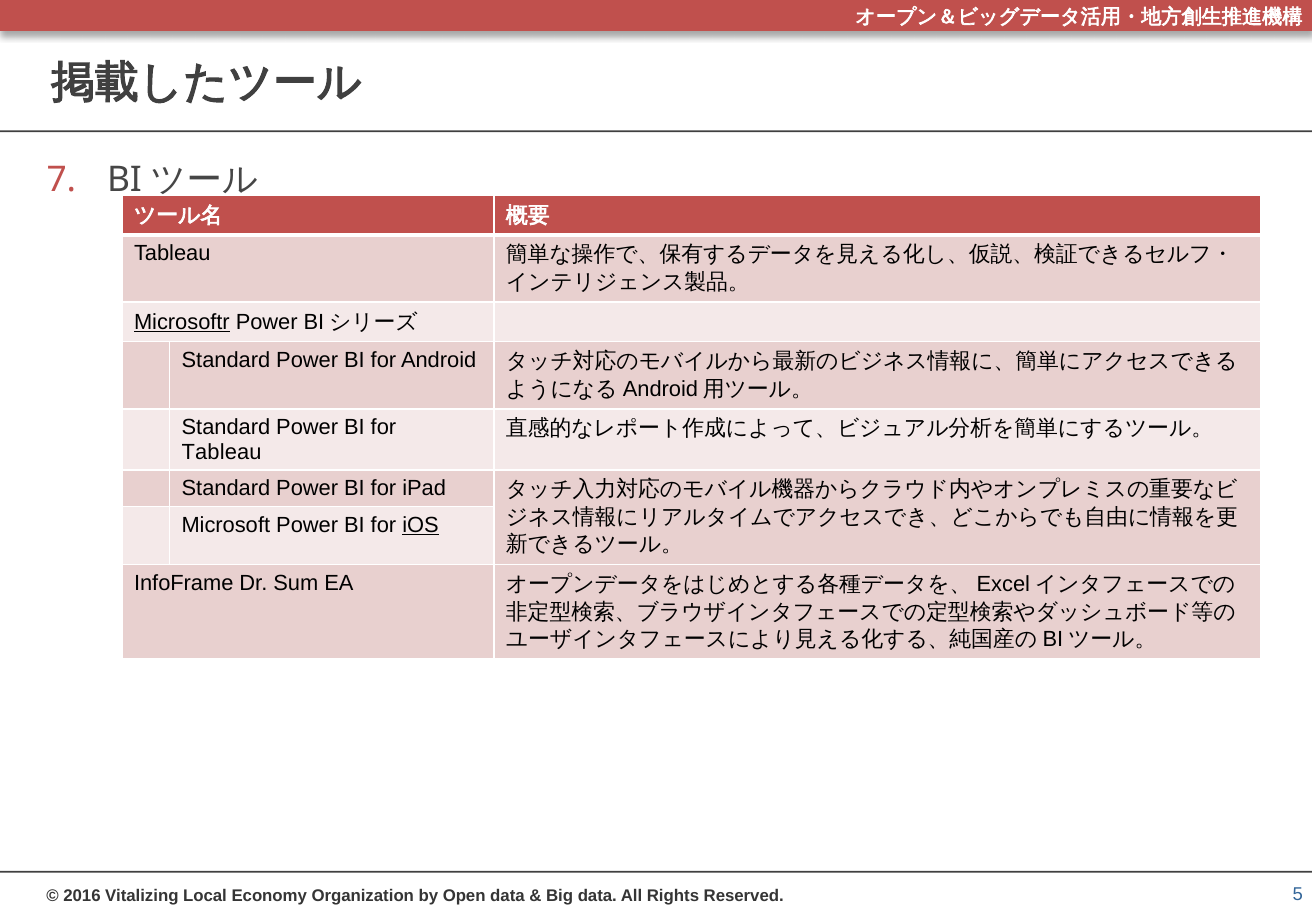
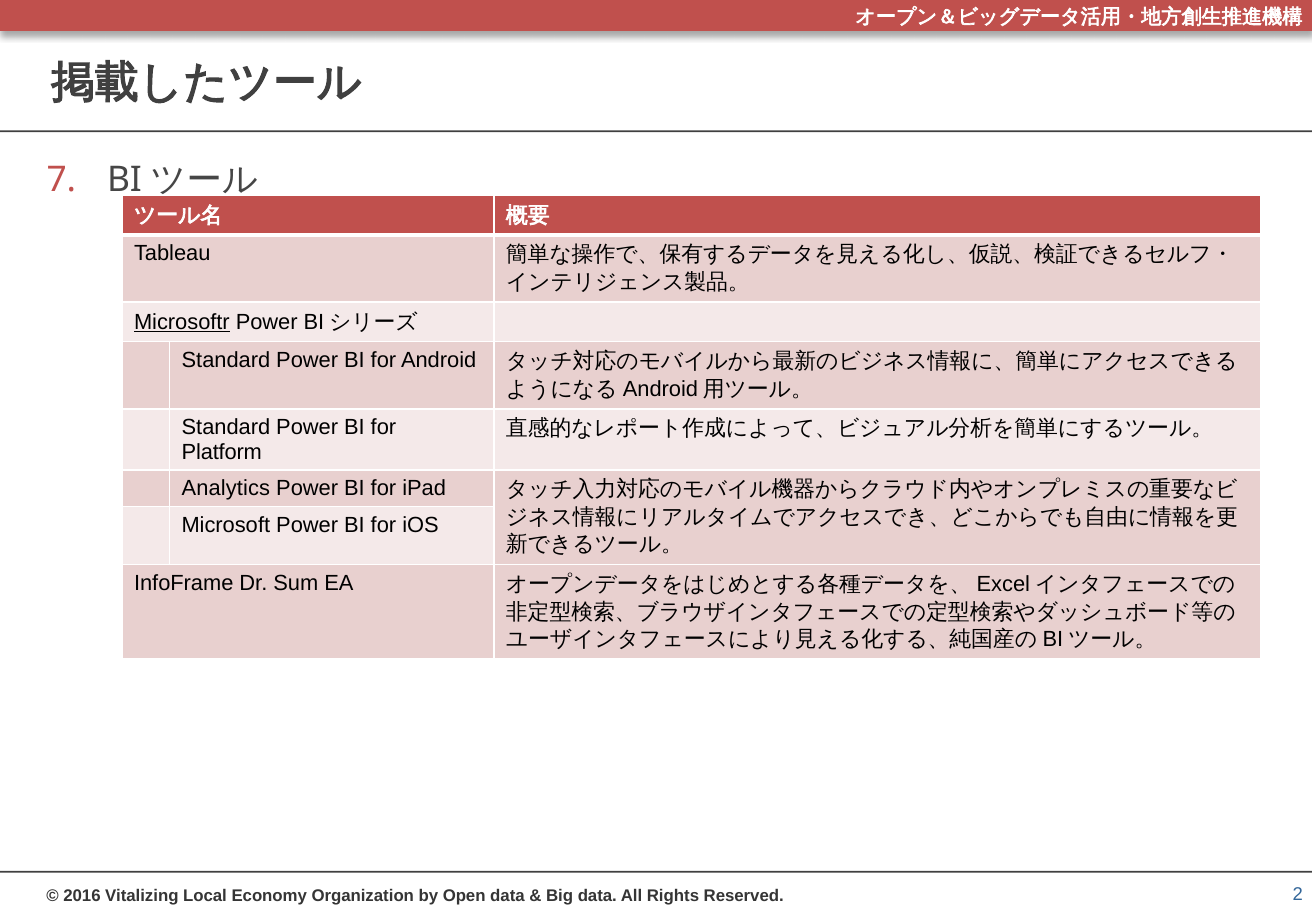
Tableau: Tableau -> Platform (222, 452)
Standard: Standard -> Analytics (226, 488)
iOS underline: present -> none (420, 525)
5: 5 -> 2 (1298, 894)
